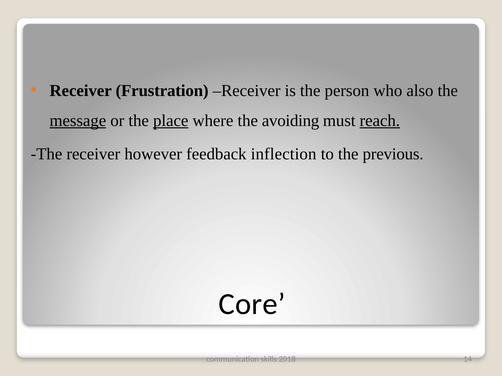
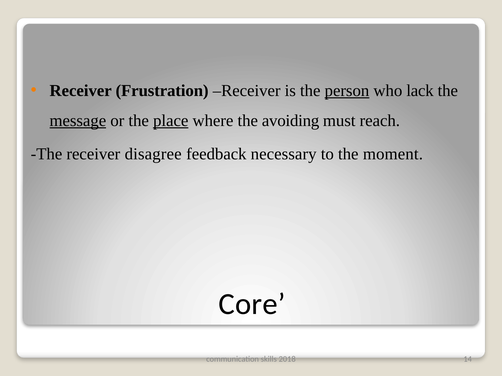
person underline: none -> present (347, 91)
also: also -> lack (420, 91)
reach underline: present -> none (380, 121)
however: however -> disagree (153, 154)
inflection: inflection -> necessary (284, 154)
previous: previous -> moment (393, 154)
